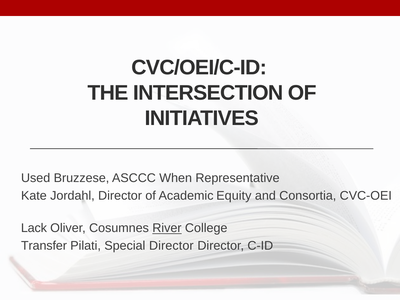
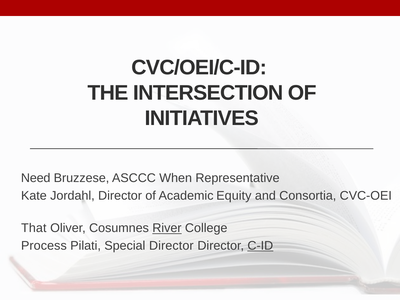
Used: Used -> Need (36, 178)
Lack: Lack -> That (34, 228)
Transfer: Transfer -> Process (44, 246)
C-ID underline: none -> present (260, 246)
